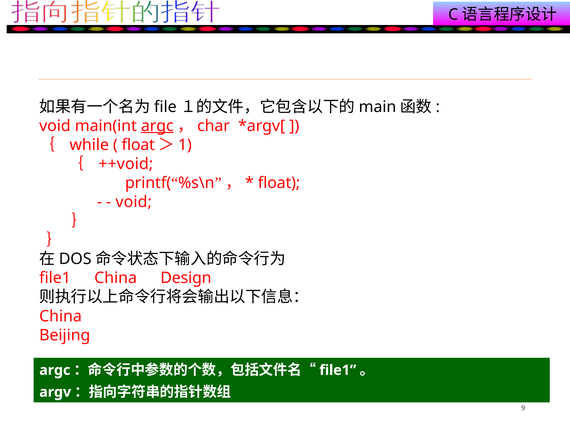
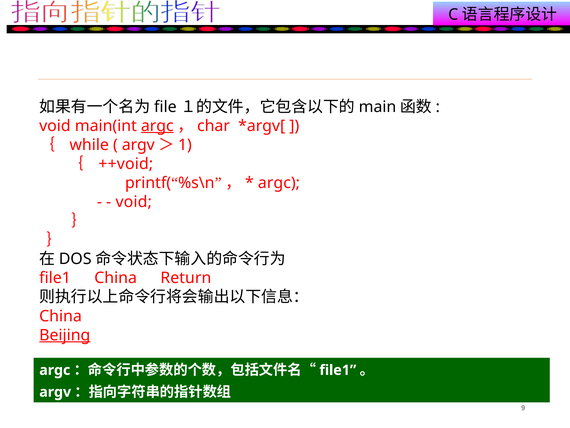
float: float -> argv (138, 145)
float: float -> argc (279, 183)
Design: Design -> Return (186, 278)
Beijing underline: none -> present (65, 335)
